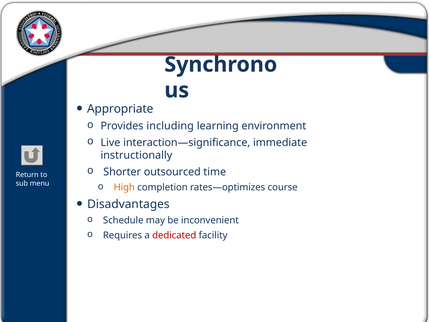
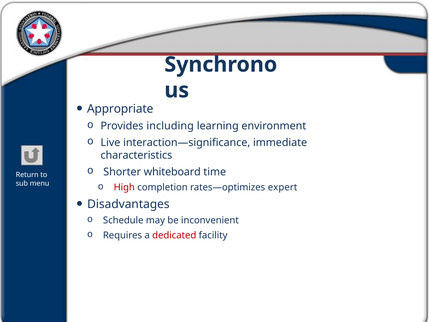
instructionally: instructionally -> characteristics (136, 155)
outsourced: outsourced -> whiteboard (172, 172)
High colour: orange -> red (124, 187)
course: course -> expert (283, 187)
